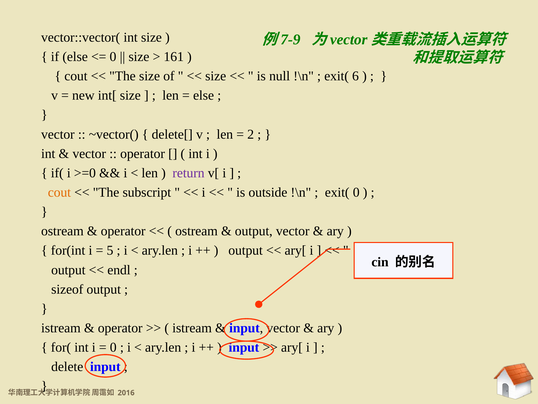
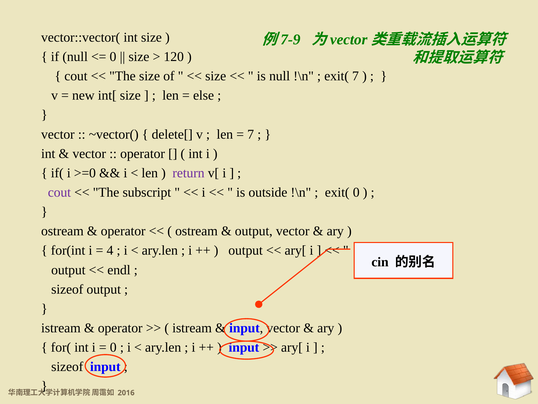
if else: else -> null (75, 57)
161: 161 -> 120 (174, 57)
exit( 6: 6 -> 7 (356, 76)
2: 2 -> 7 (251, 134)
cout colour: orange -> purple (59, 192)
5: 5 -> 4 (110, 250)
delete: delete -> sizeof (67, 366)
